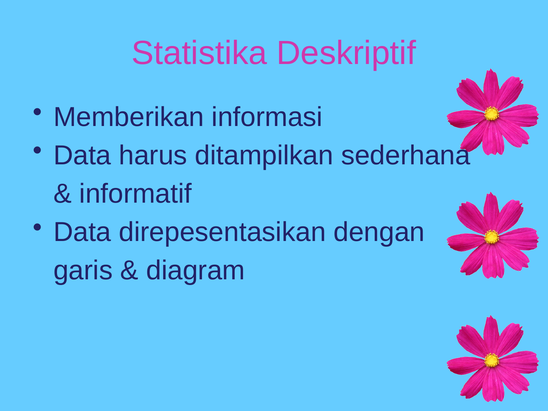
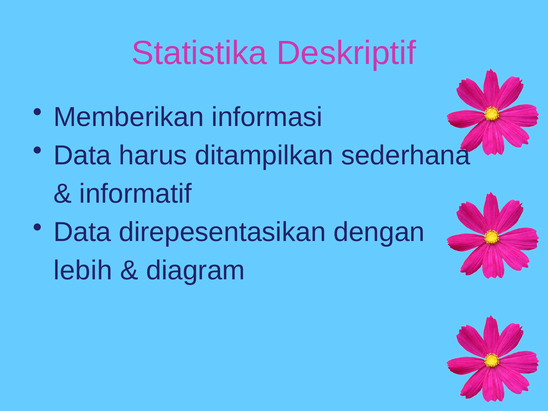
garis: garis -> lebih (83, 270)
